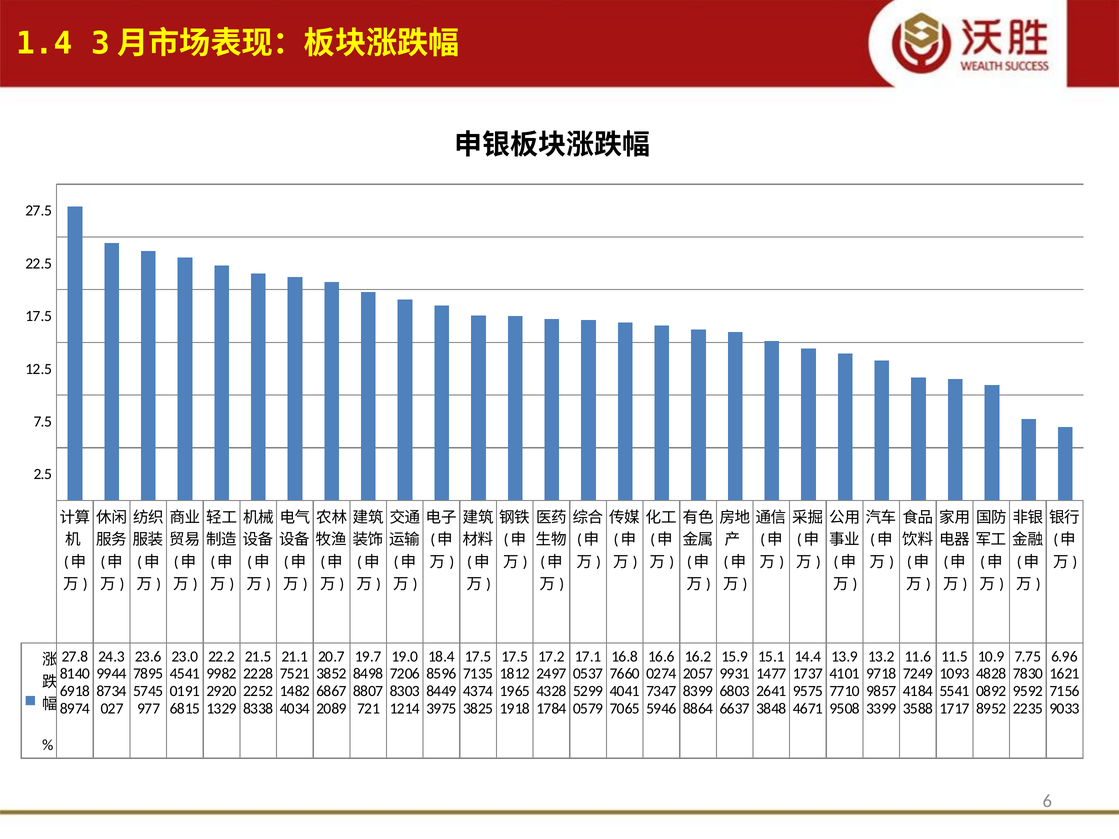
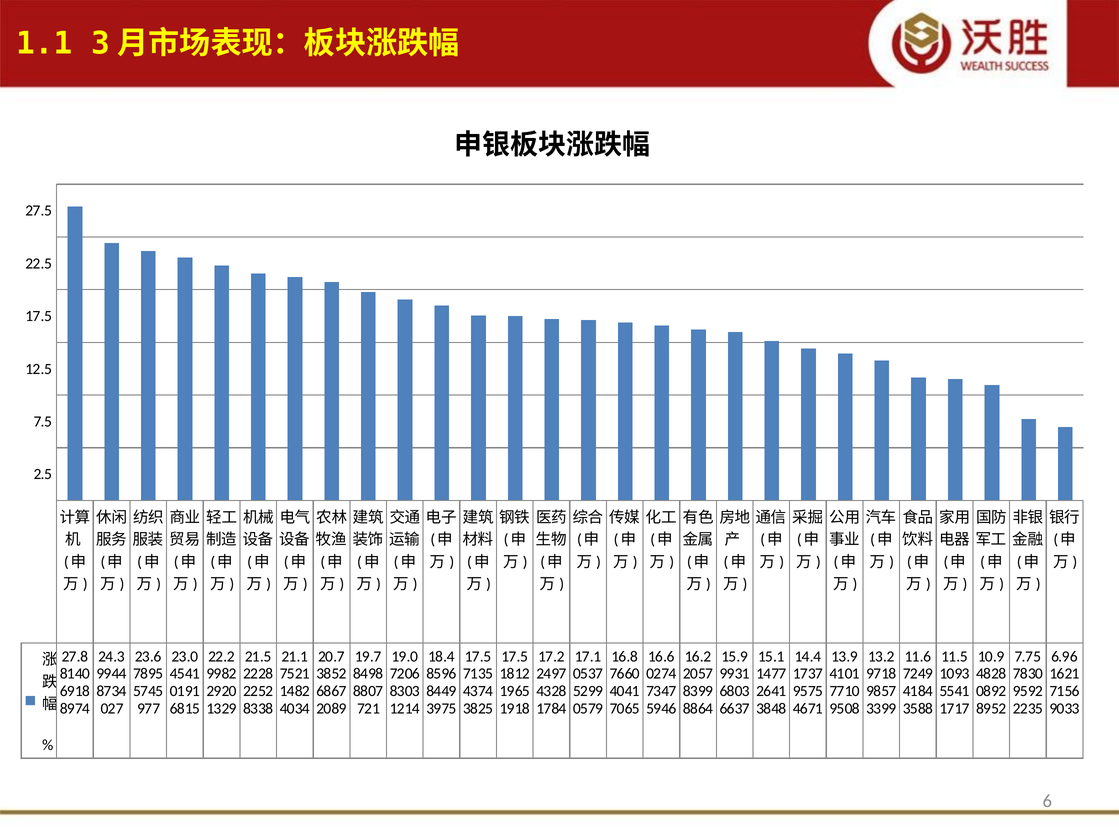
1.4: 1.4 -> 1.1 (44, 43)
